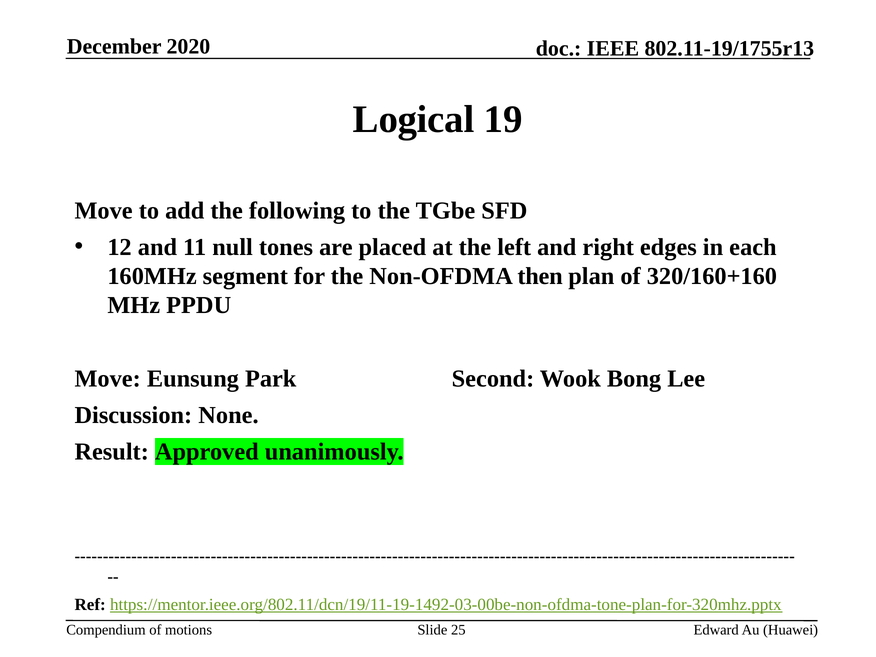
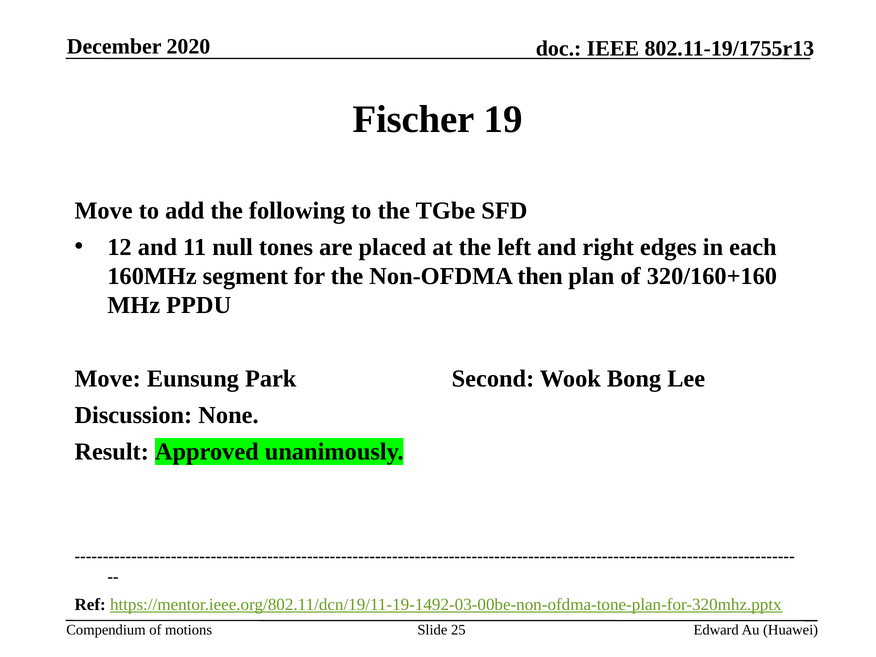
Logical: Logical -> Fischer (414, 119)
